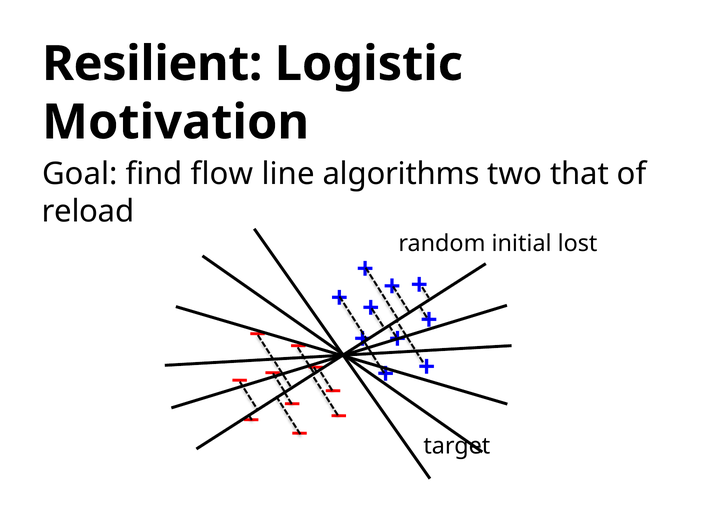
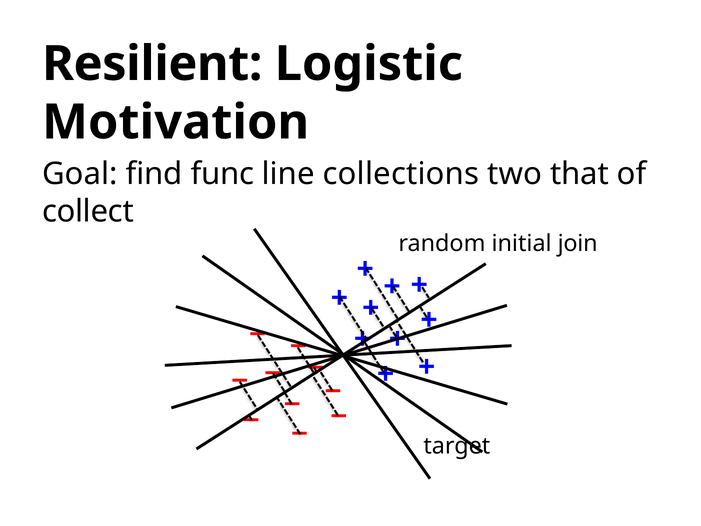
flow: flow -> func (222, 174)
algorithms: algorithms -> collections (401, 174)
reload: reload -> collect (88, 211)
lost: lost -> join (578, 243)
